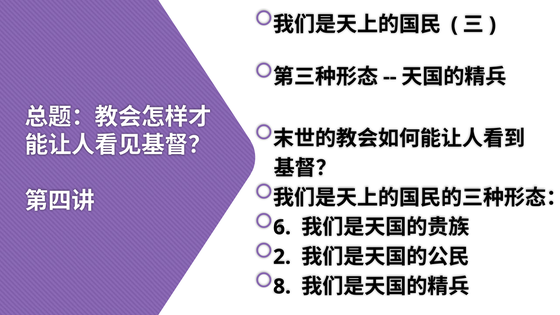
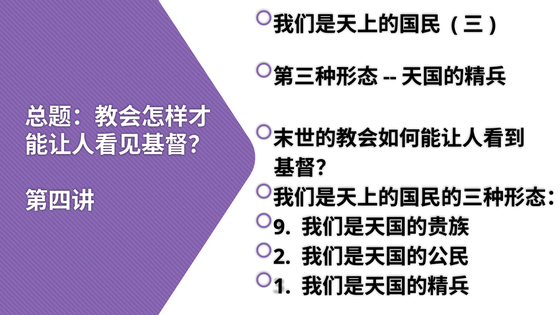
6: 6 -> 9 (282, 227)
8: 8 -> 1 (282, 287)
